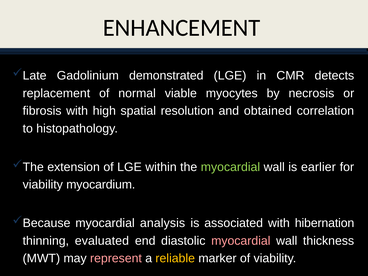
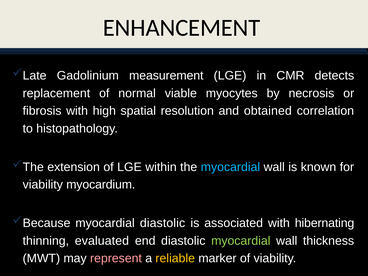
demonstrated: demonstrated -> measurement (166, 76)
myocardial colour: light green -> light blue (230, 167)
earlier: earlier -> known (318, 167)
myocardial analysis: analysis -> diastolic (163, 223)
hibernation: hibernation -> hibernating (325, 223)
myocardial colour: pink -> light green (241, 241)
